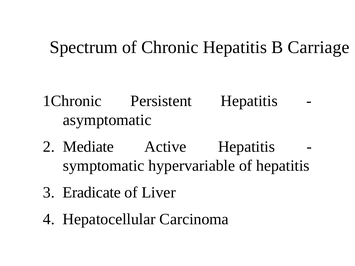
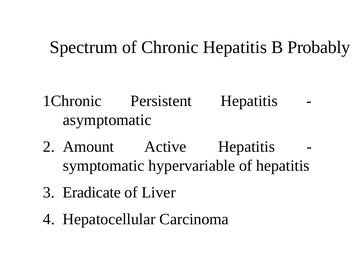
Carriage: Carriage -> Probably (319, 47)
Mediate: Mediate -> Amount (88, 147)
